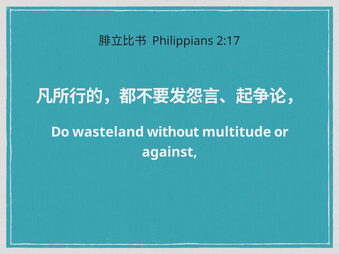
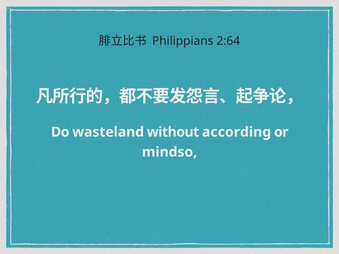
2:17: 2:17 -> 2:64 (228, 41)
multitude: multitude -> according (237, 132)
against: against -> mindso (169, 152)
